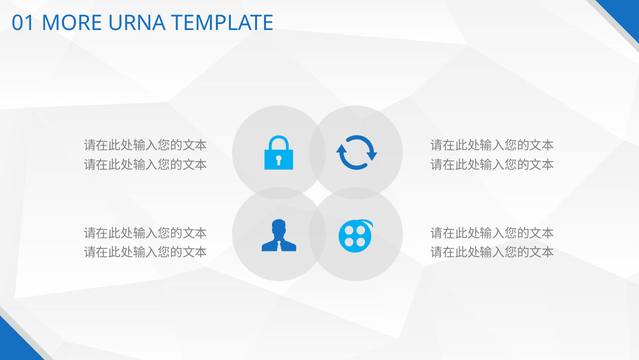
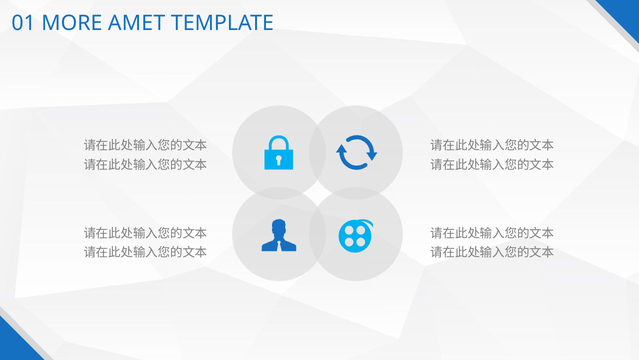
URNA: URNA -> AMET (137, 23)
